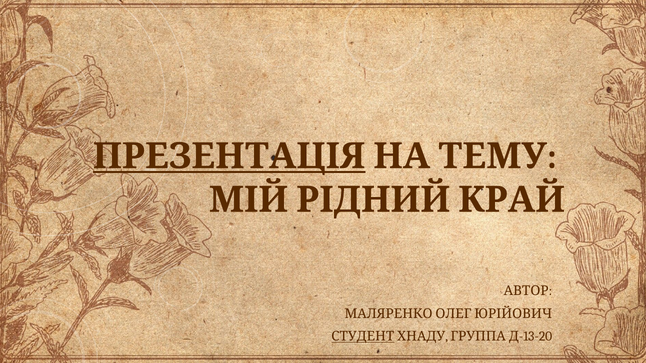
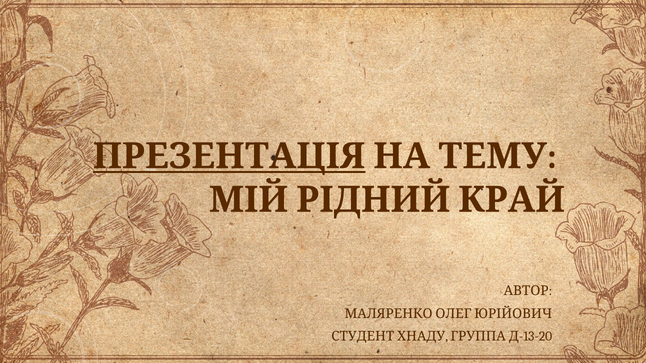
СТУДЕНТ underline: present -> none (363, 337)
